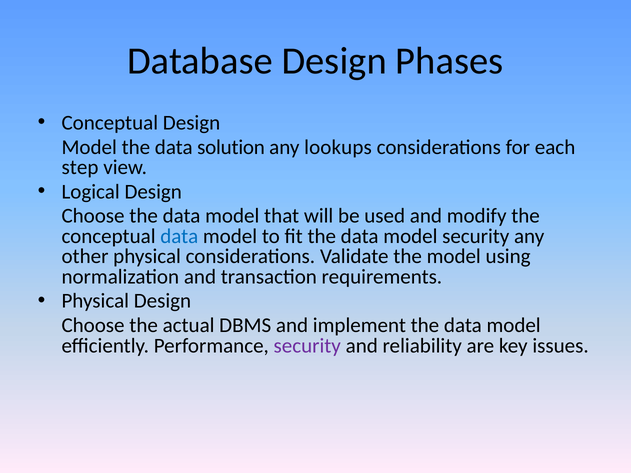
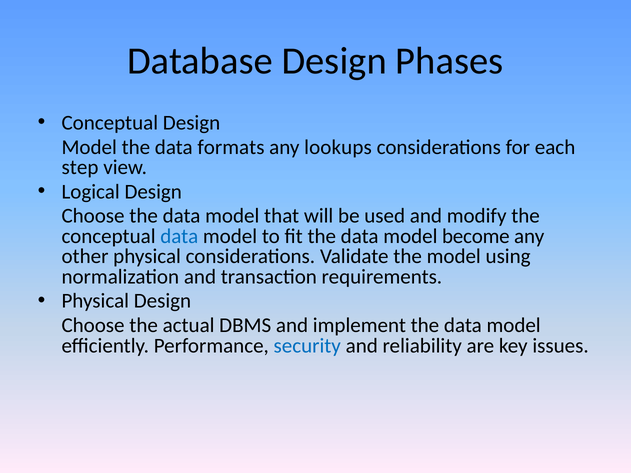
solution: solution -> formats (231, 147)
model security: security -> become (476, 236)
security colour: purple -> blue (307, 346)
